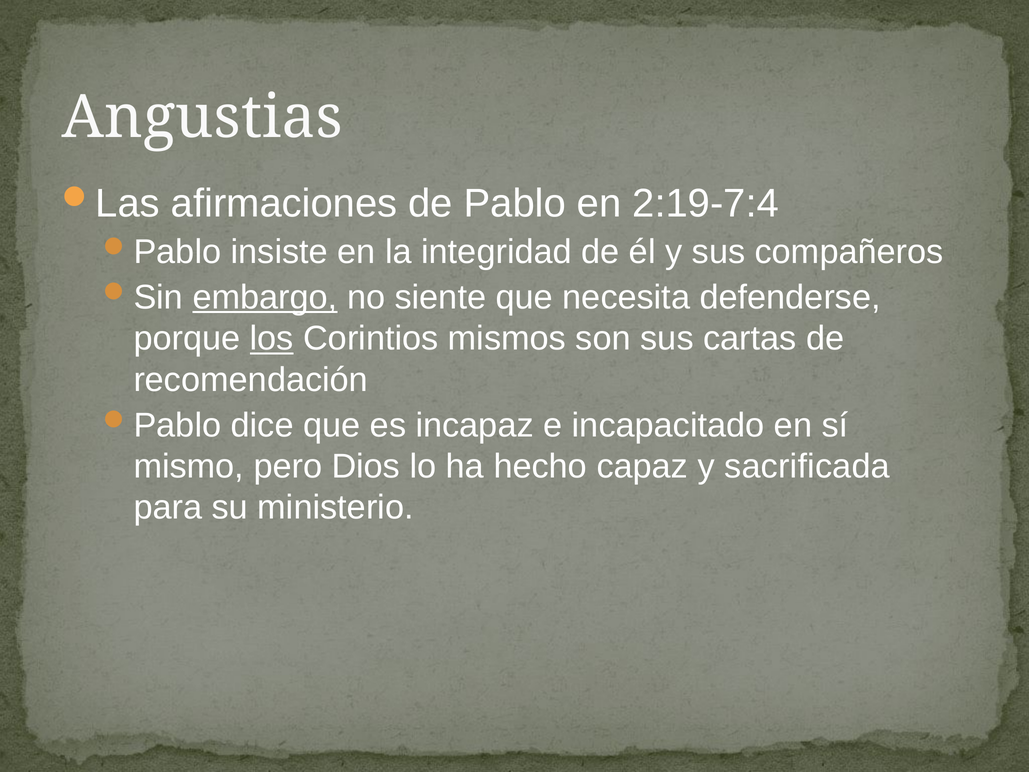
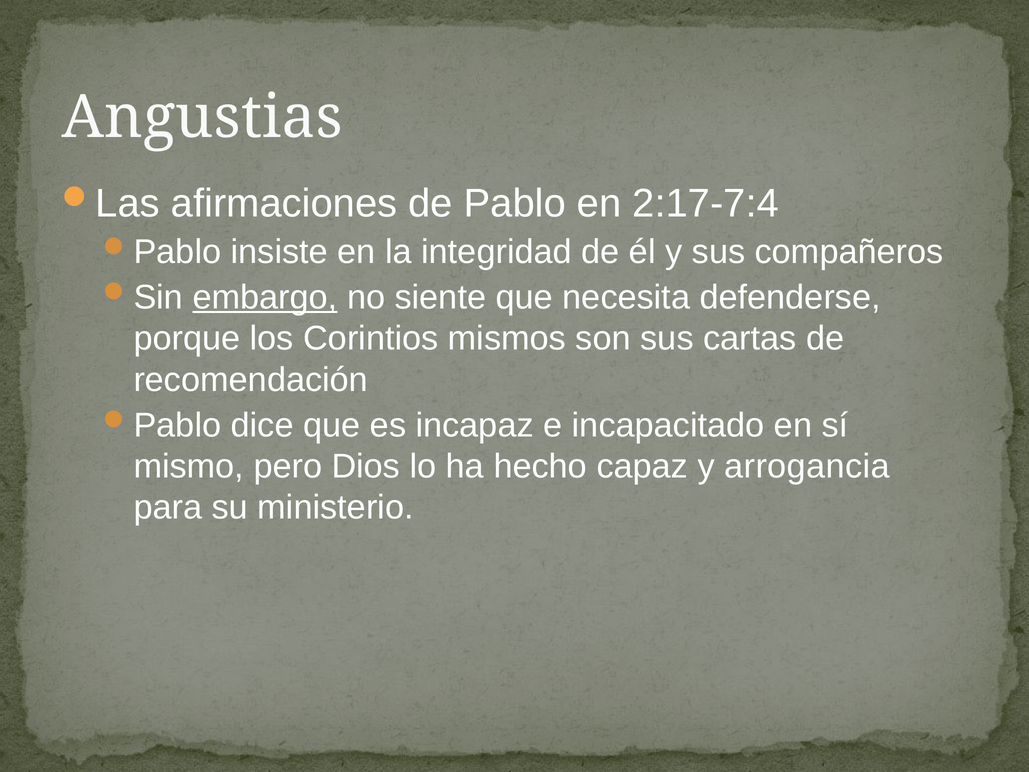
2:19-7:4: 2:19-7:4 -> 2:17-7:4 (706, 203)
los underline: present -> none (272, 338)
sacrificada: sacrificada -> arrogancia (807, 466)
